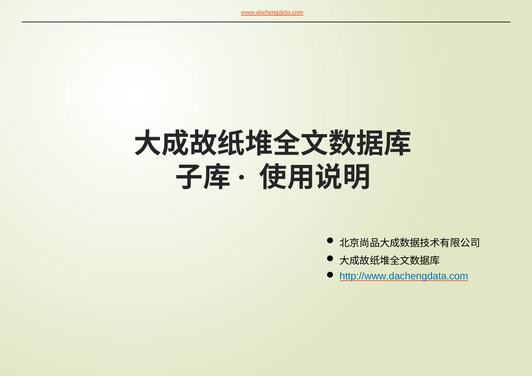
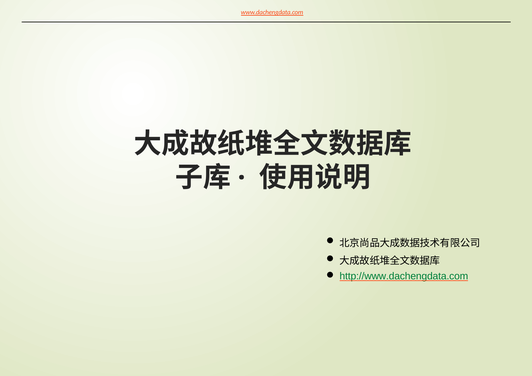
http://www.dachengdata.com colour: blue -> green (404, 276)
